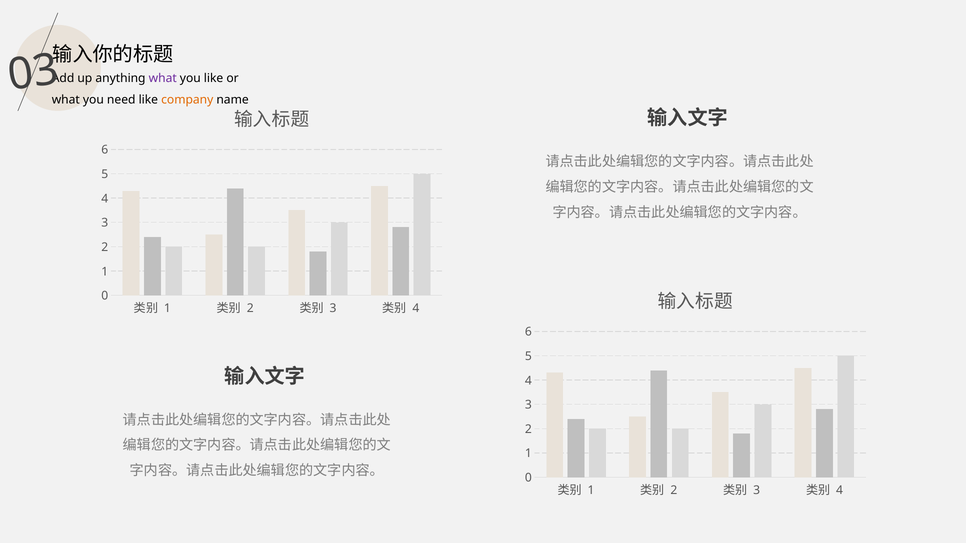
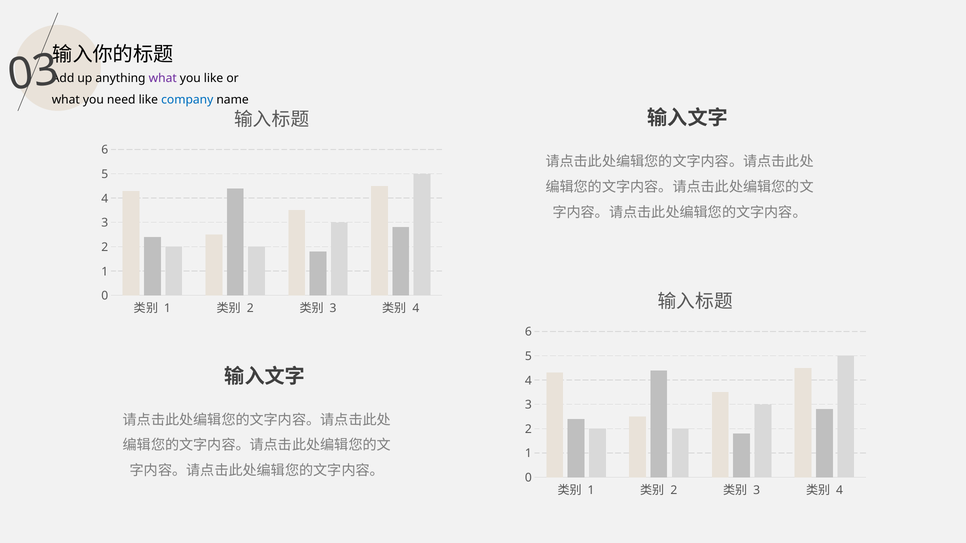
company colour: orange -> blue (187, 100)
